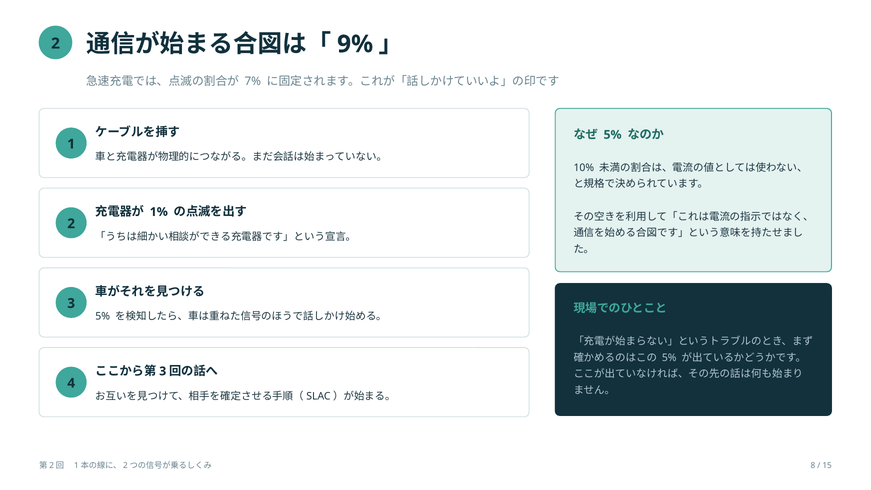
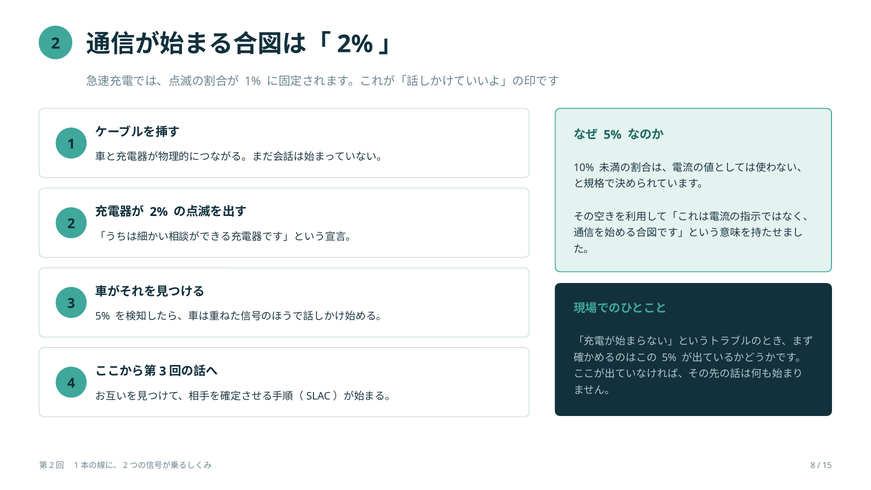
9%: 9% -> 2% (355, 44)
7%: 7% -> 1% (253, 81)
1%: 1% -> 2% (159, 212)
